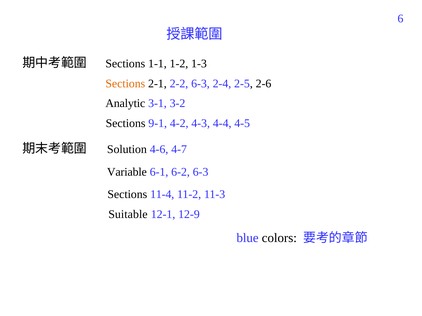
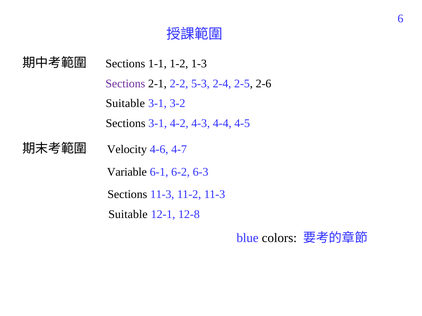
Sections colour: orange -> purple (125, 84)
2-2 6-3: 6-3 -> 5-3 (200, 84)
Analytic: Analytic -> Suitable (125, 104)
Sections 9-1: 9-1 -> 3-1 (158, 124)
Solution: Solution -> Velocity (127, 149)
Sections 11-4: 11-4 -> 11-3 (162, 195)
12-9: 12-9 -> 12-8 (189, 215)
